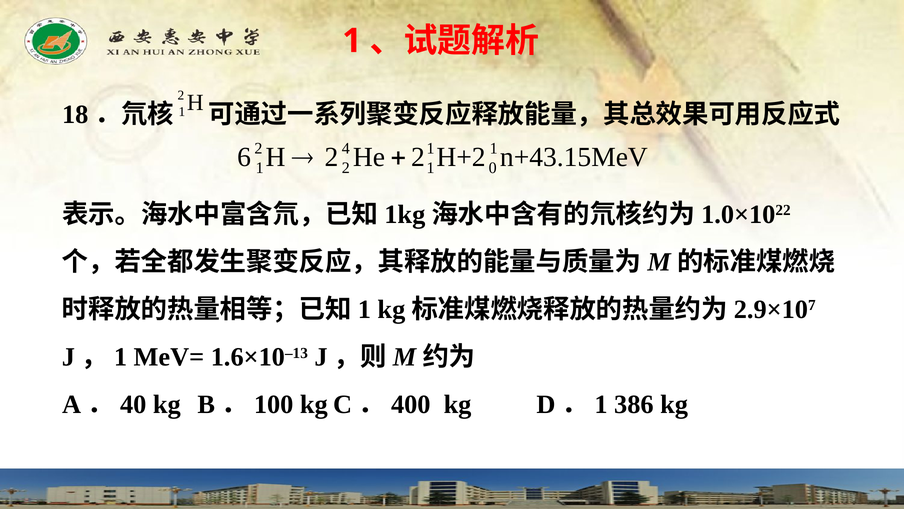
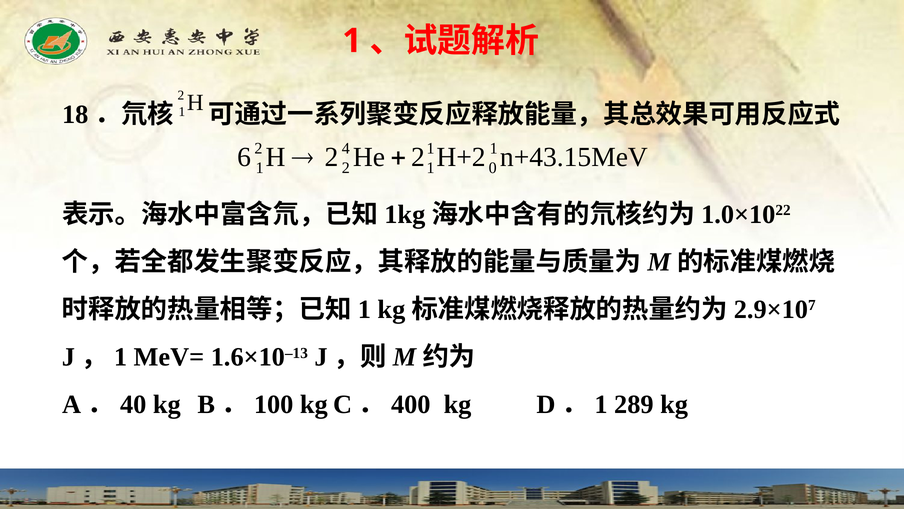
386: 386 -> 289 (634, 404)
